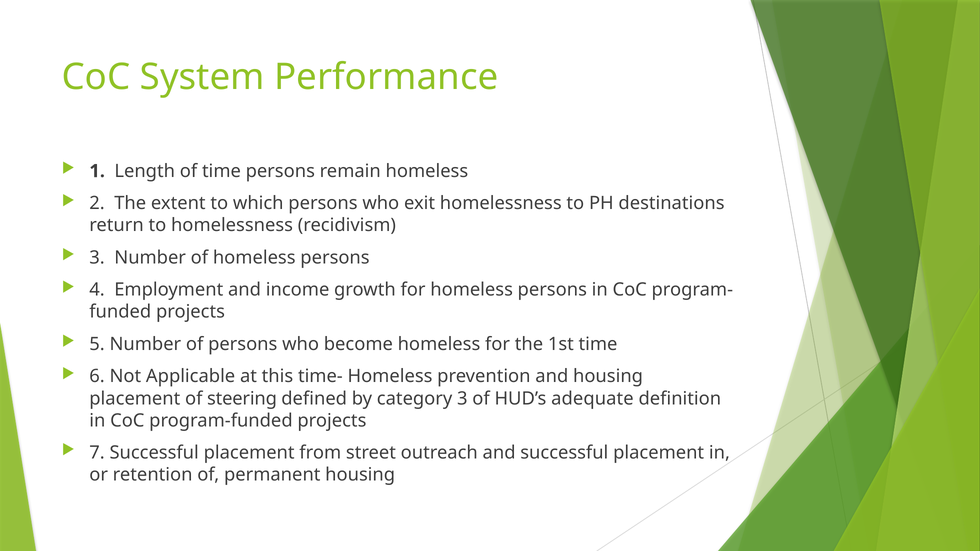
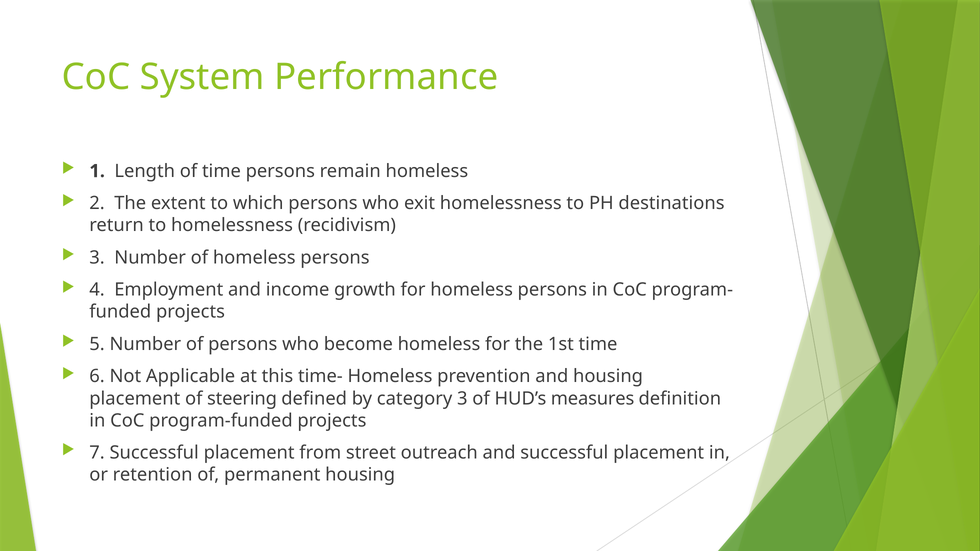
adequate: adequate -> measures (593, 399)
